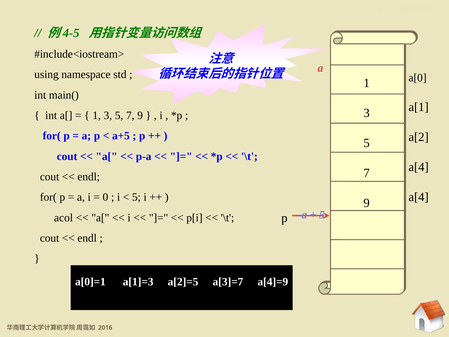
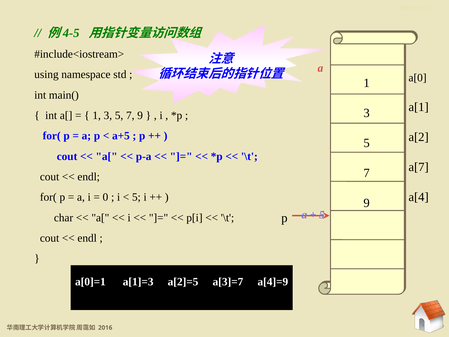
a[4: a[4 -> a[7 (419, 167)
acol: acol -> char (64, 218)
